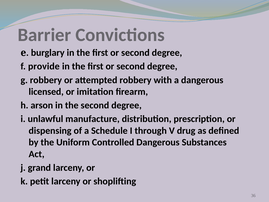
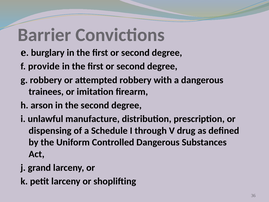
licensed: licensed -> trainees (46, 92)
